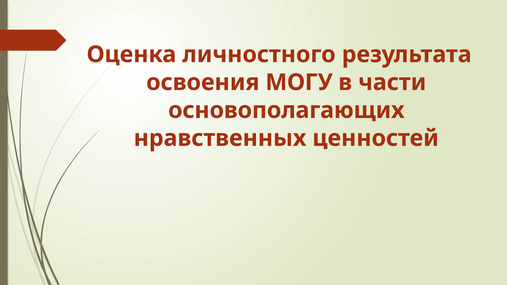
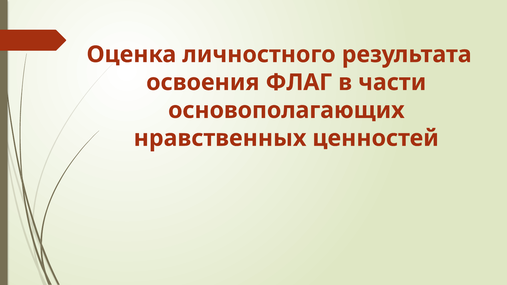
МОГУ: МОГУ -> ФЛАГ (299, 82)
